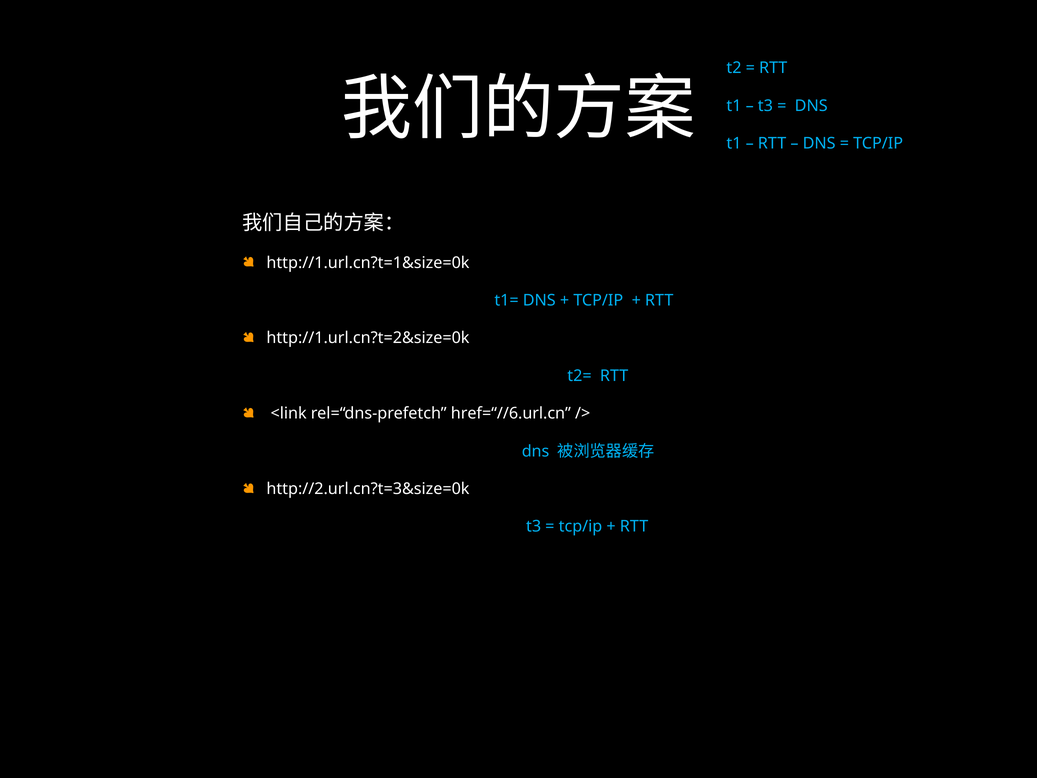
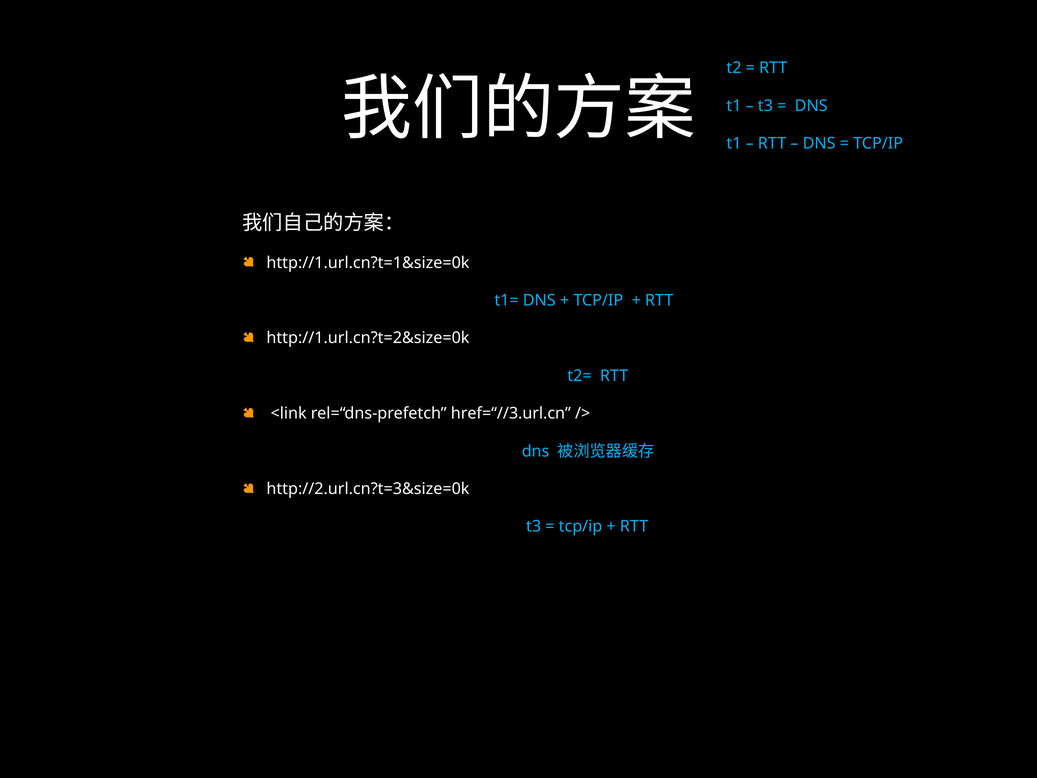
href=“//6.url.cn: href=“//6.url.cn -> href=“//3.url.cn (511, 413)
